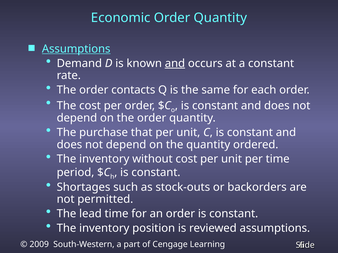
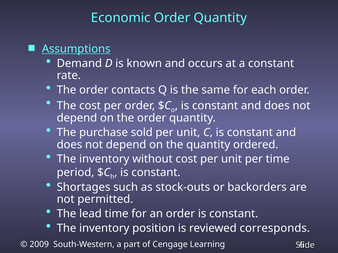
and underline: present -> none (175, 63)
that: that -> sold (142, 133)
reviewed assumptions: assumptions -> corresponds (275, 228)
